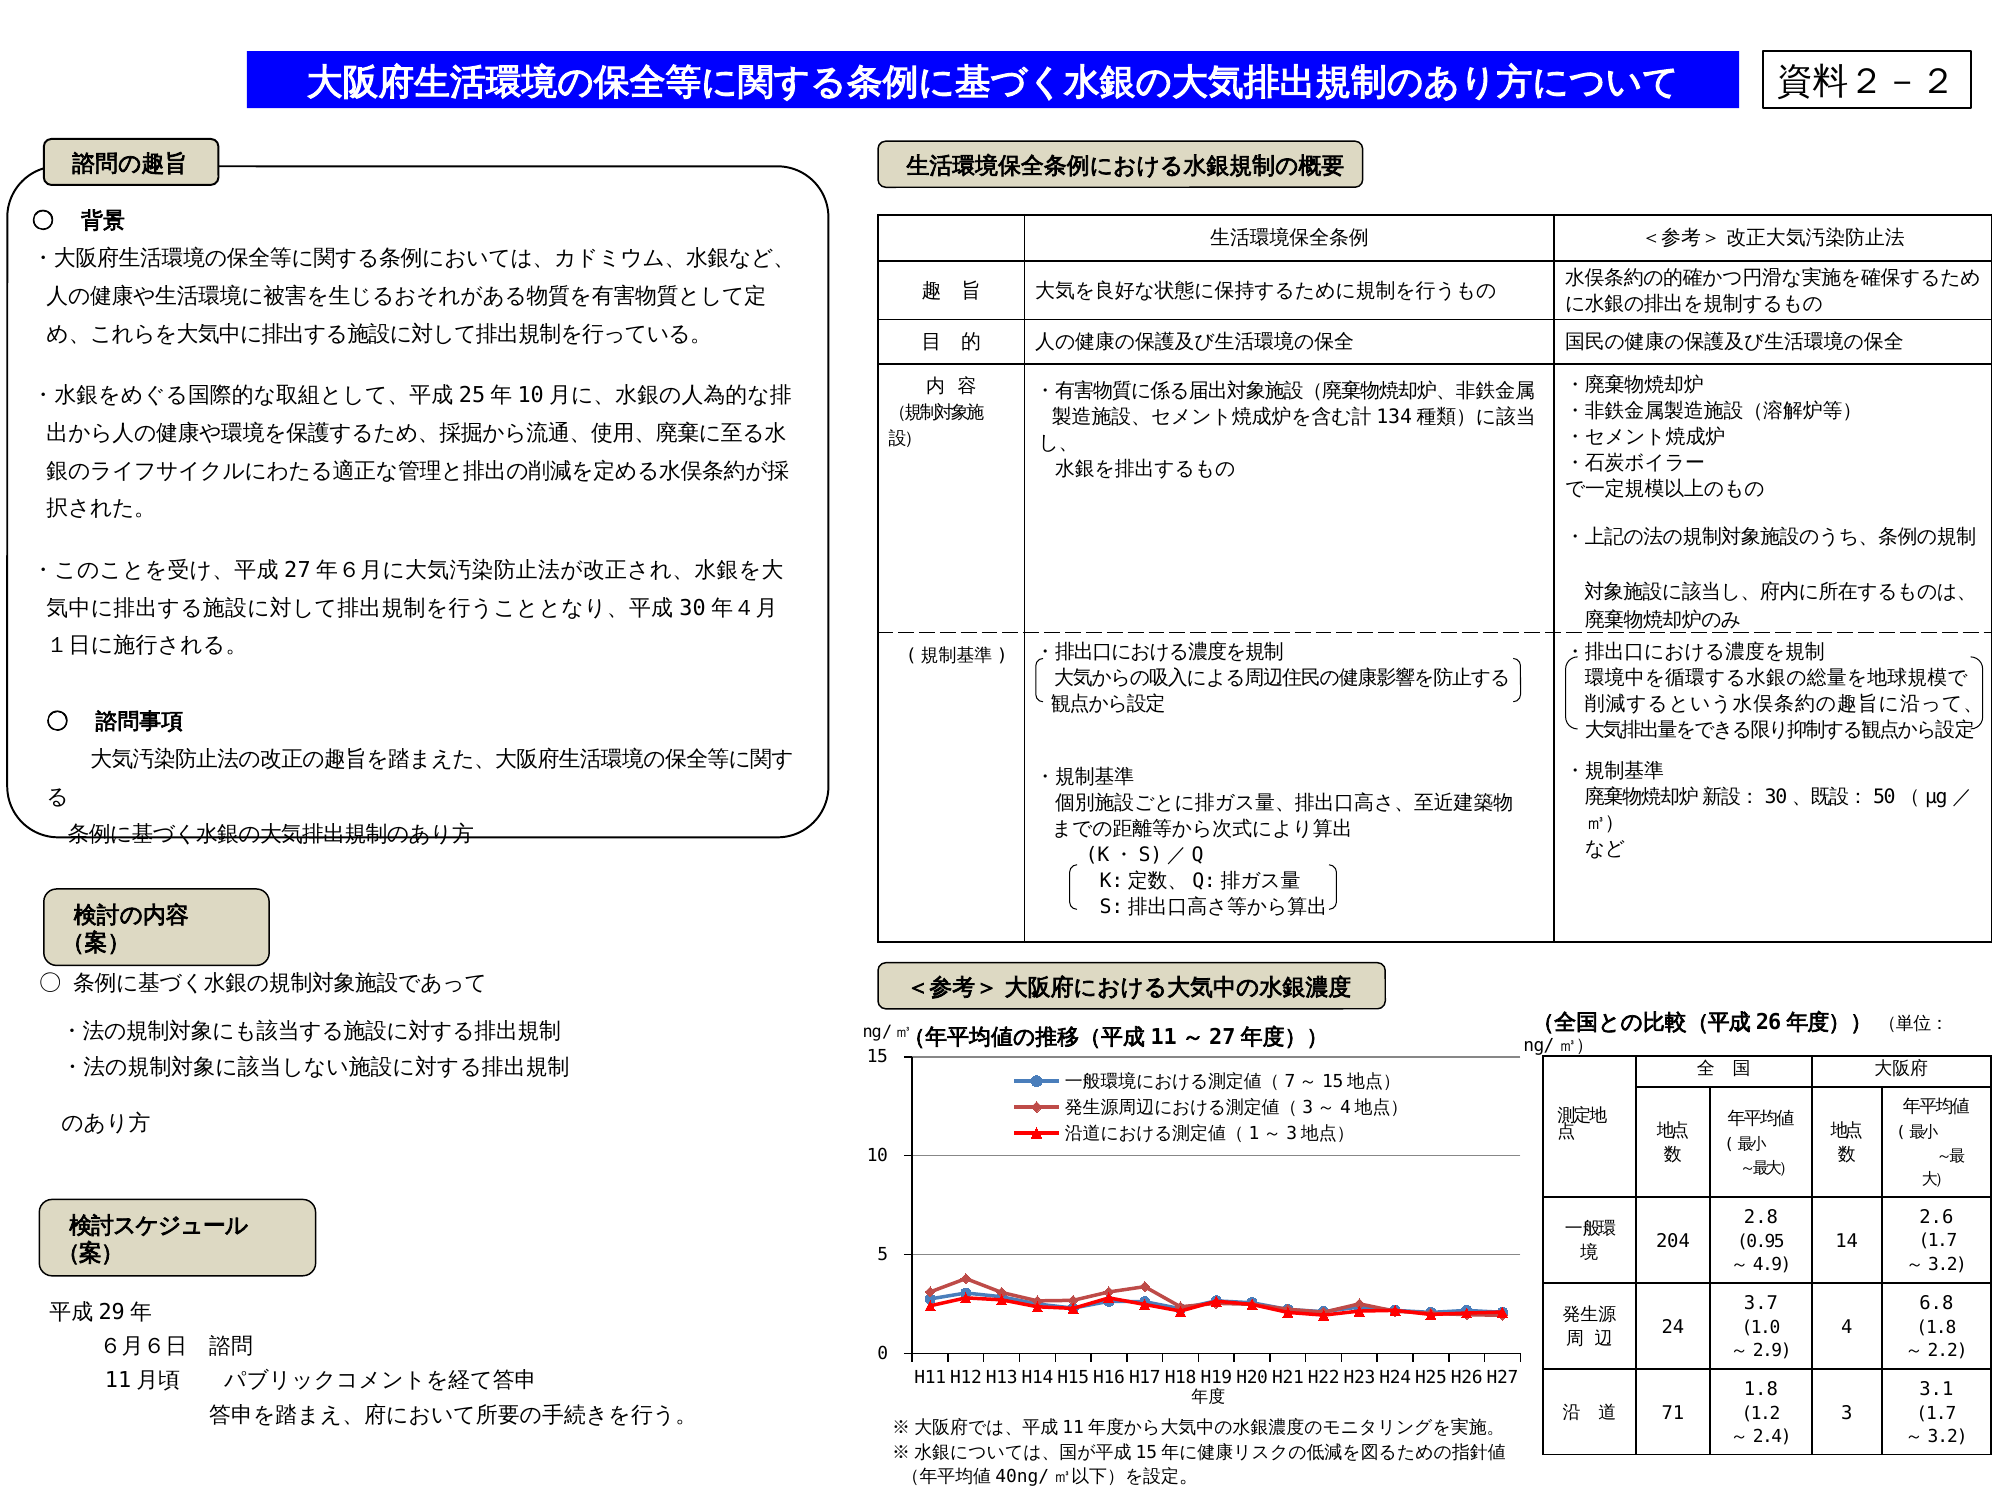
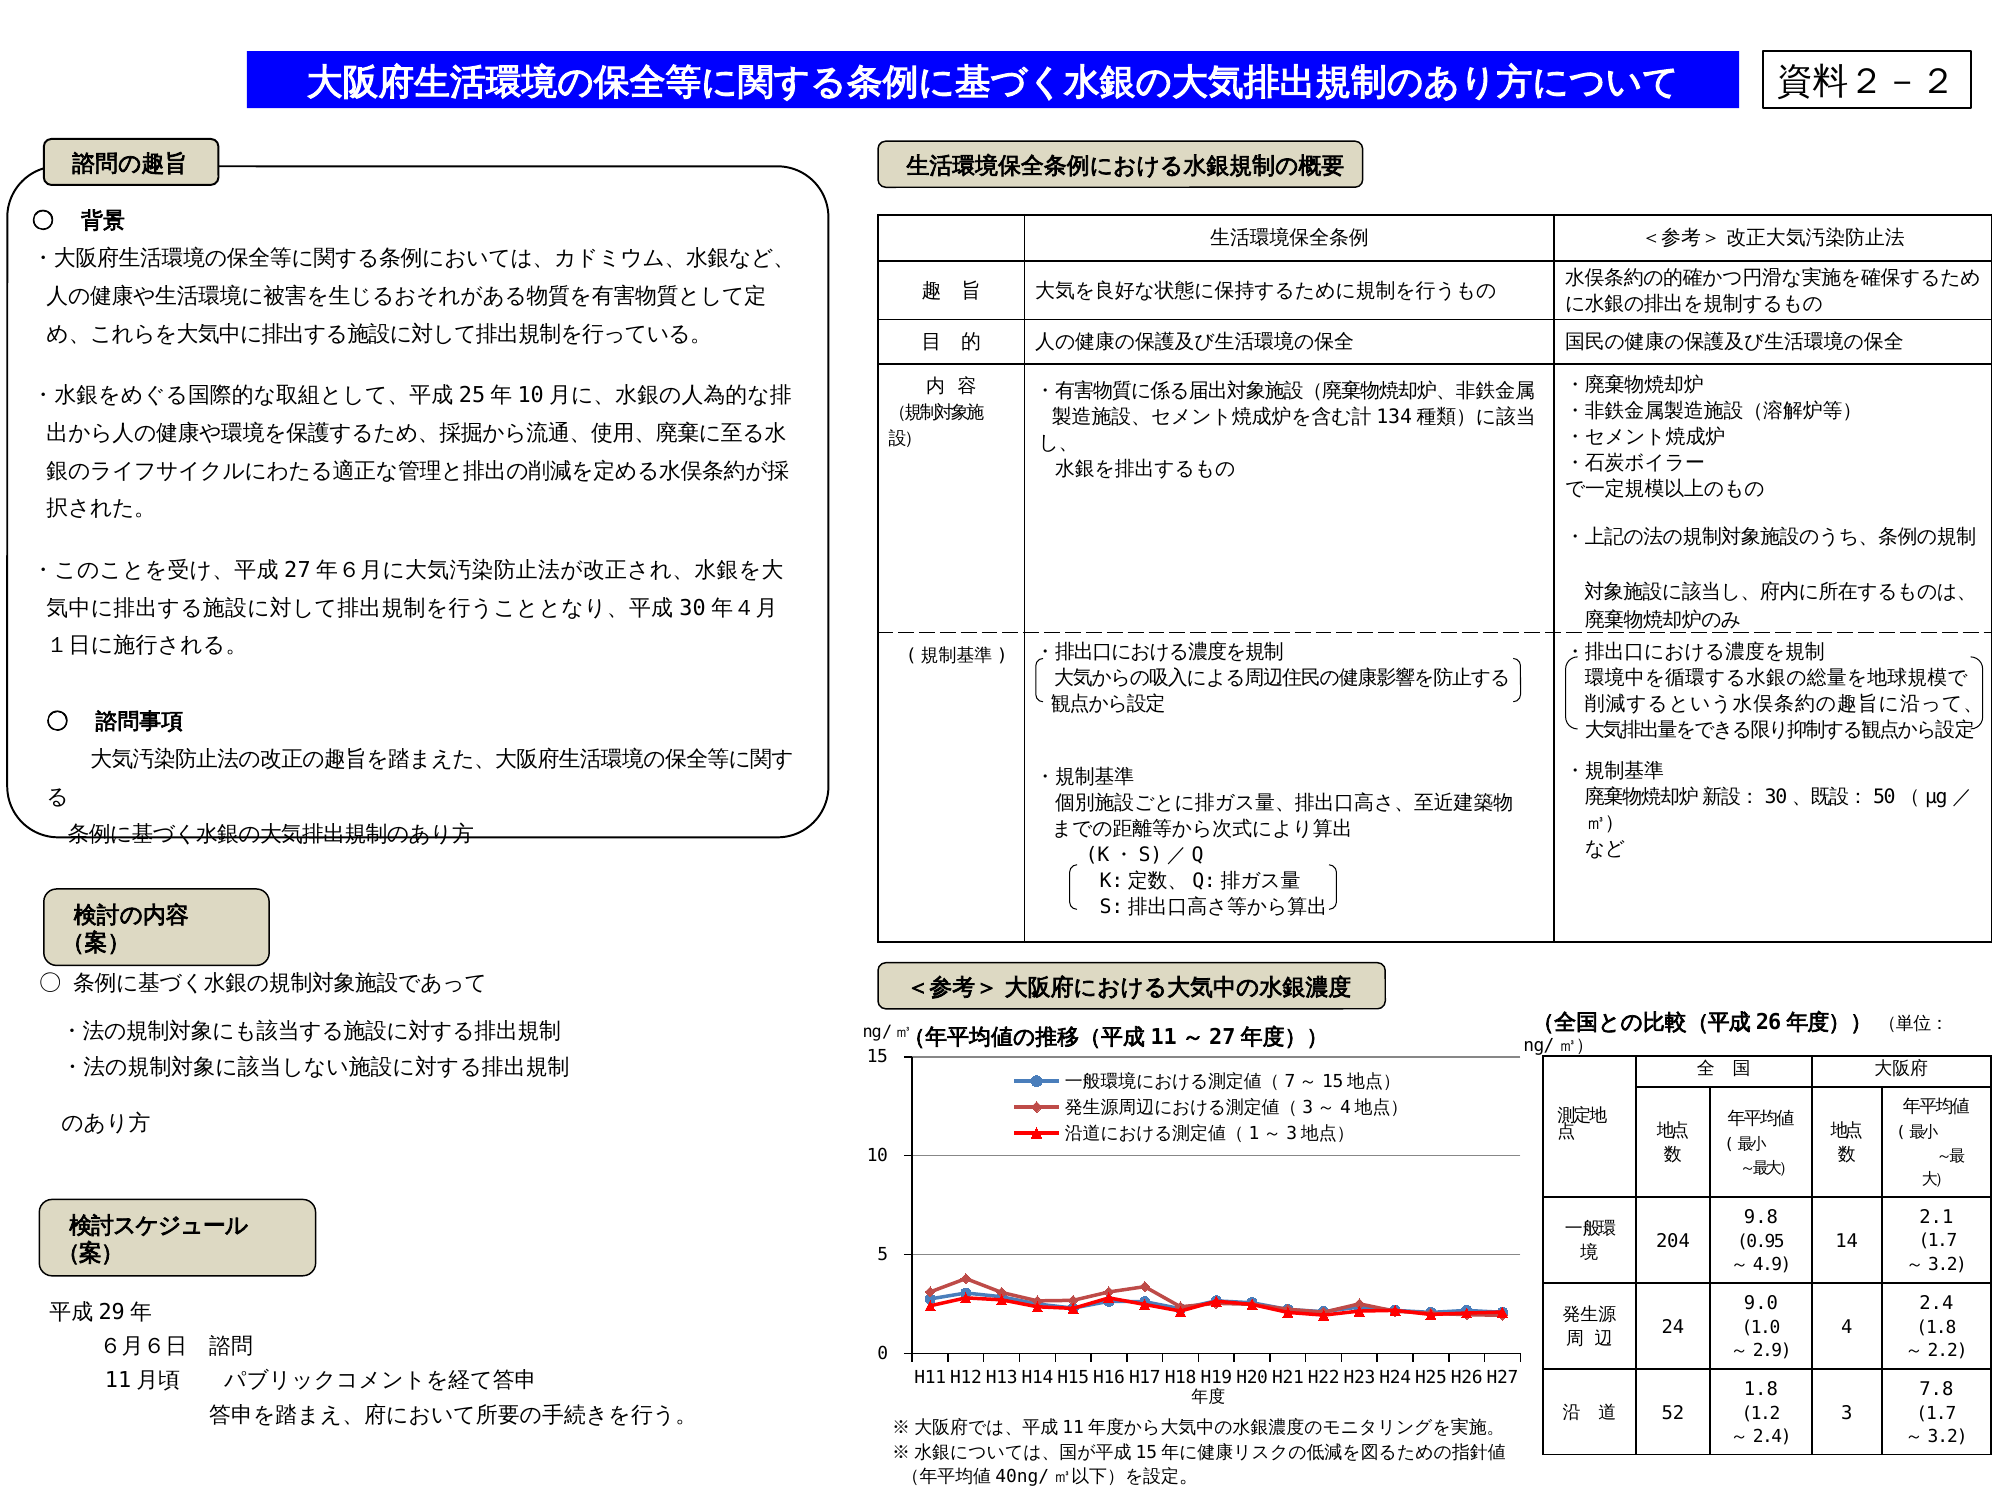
2.8: 2.8 -> 9.8 (1761, 1217)
2.6: 2.6 -> 2.1 (1936, 1217)
3.7: 3.7 -> 9.0 (1761, 1303)
6.8: 6.8 -> 2.4 (1936, 1303)
3.1: 3.1 -> 7.8 (1936, 1389)
71: 71 -> 52 (1673, 1413)
